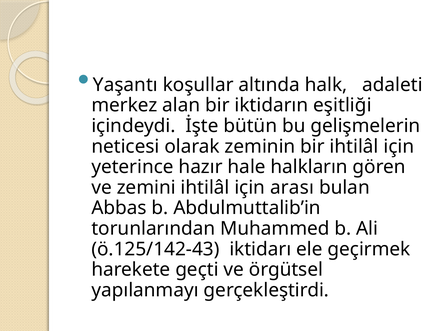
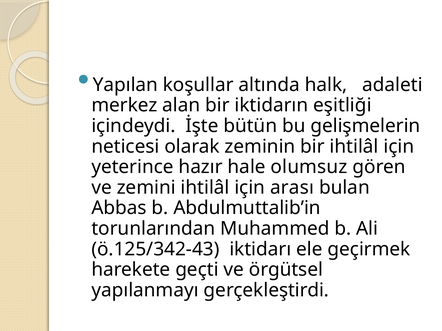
Yaşantı: Yaşantı -> Yapılan (125, 85)
halkların: halkların -> olumsuz (309, 167)
ö.125/142-43: ö.125/142-43 -> ö.125/342-43 (155, 249)
